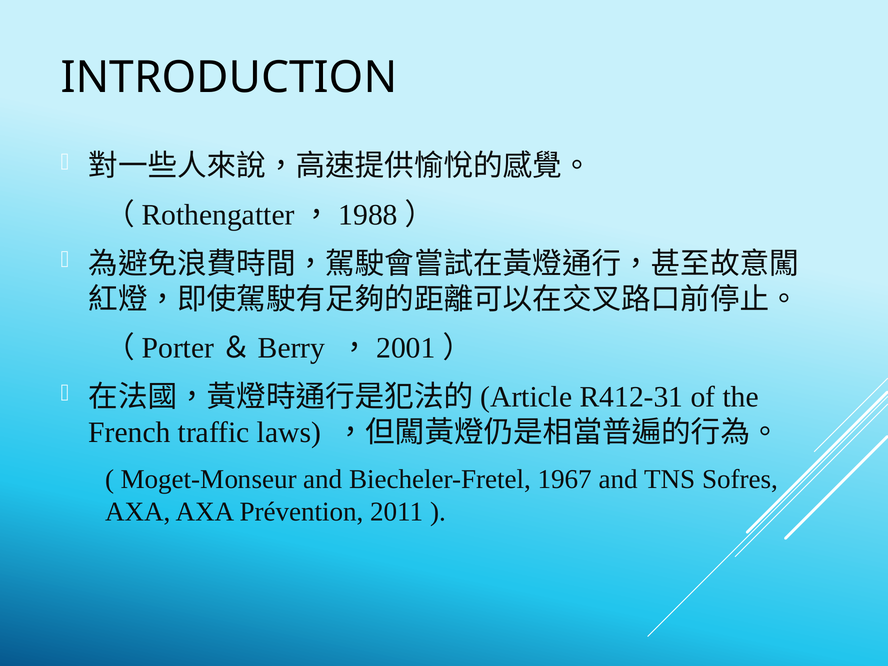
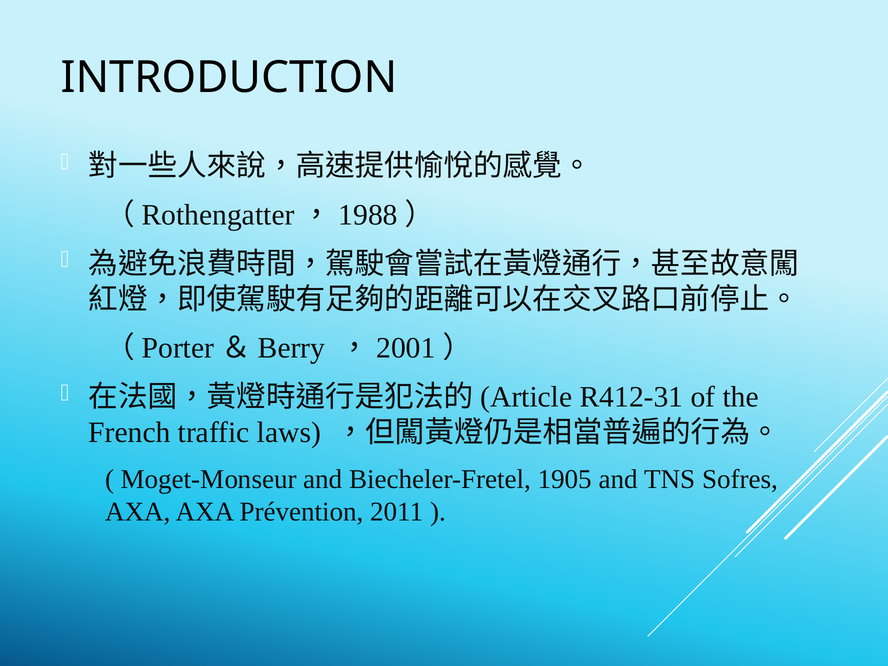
1967: 1967 -> 1905 (565, 479)
